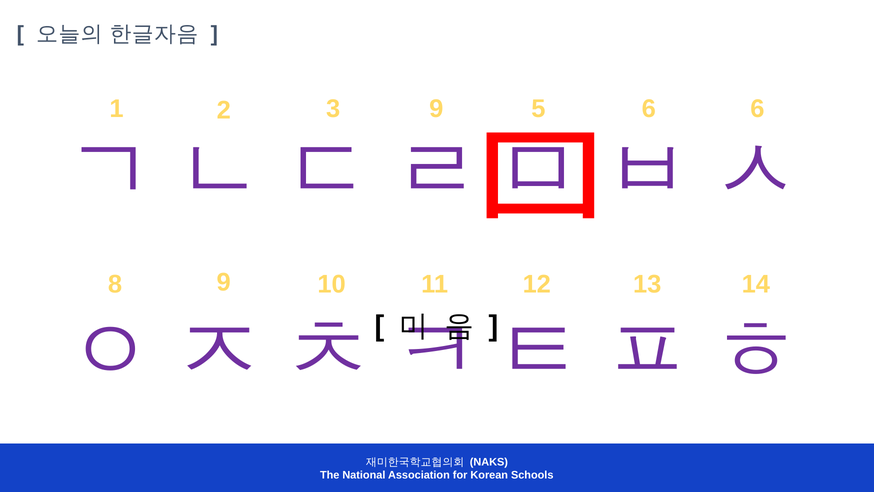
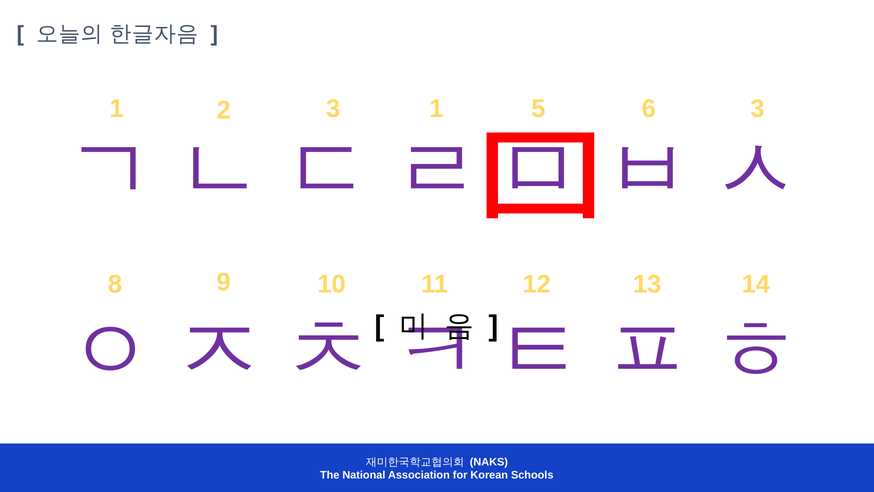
3 9: 9 -> 1 (436, 109)
6 6: 6 -> 3 (757, 109)
